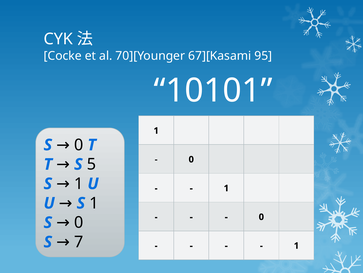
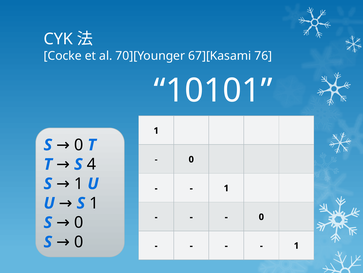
95: 95 -> 76 (263, 56)
5: 5 -> 4 (91, 164)
7: 7 -> 0 (79, 241)
